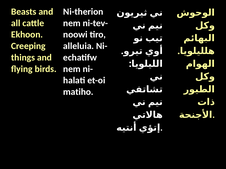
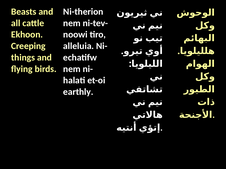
matiho: matiho -> earthly (78, 92)
